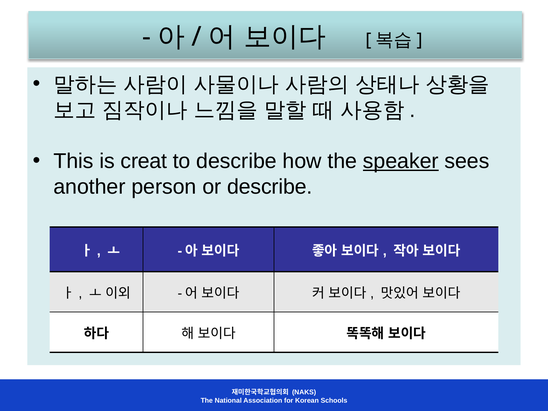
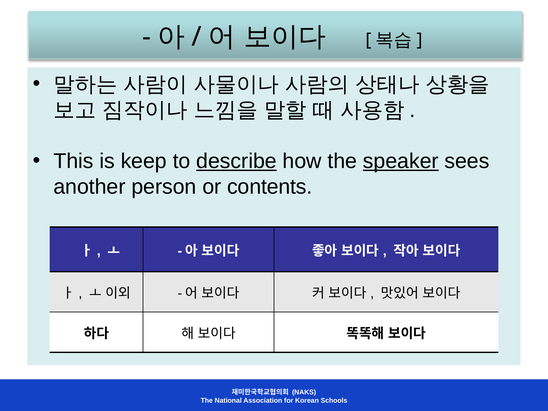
creat: creat -> keep (144, 161)
describe underline: none -> present (237, 161)
or describe: describe -> contents (270, 187)
